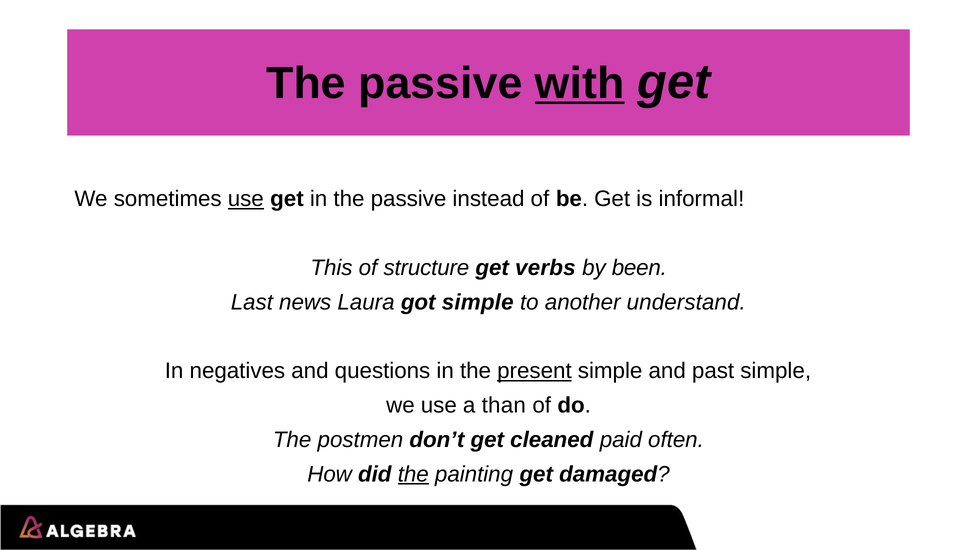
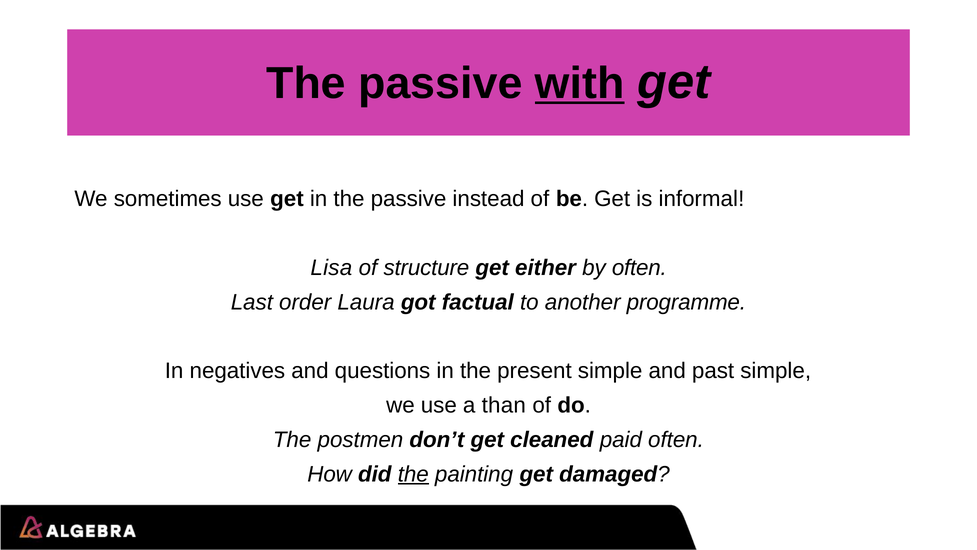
use underline: present -> none (246, 199)
This: This -> Lisa (331, 268)
verbs: verbs -> either (546, 268)
by been: been -> often (639, 268)
news: news -> order (305, 302)
got simple: simple -> factual (478, 302)
understand: understand -> programme (686, 302)
present underline: present -> none (534, 371)
